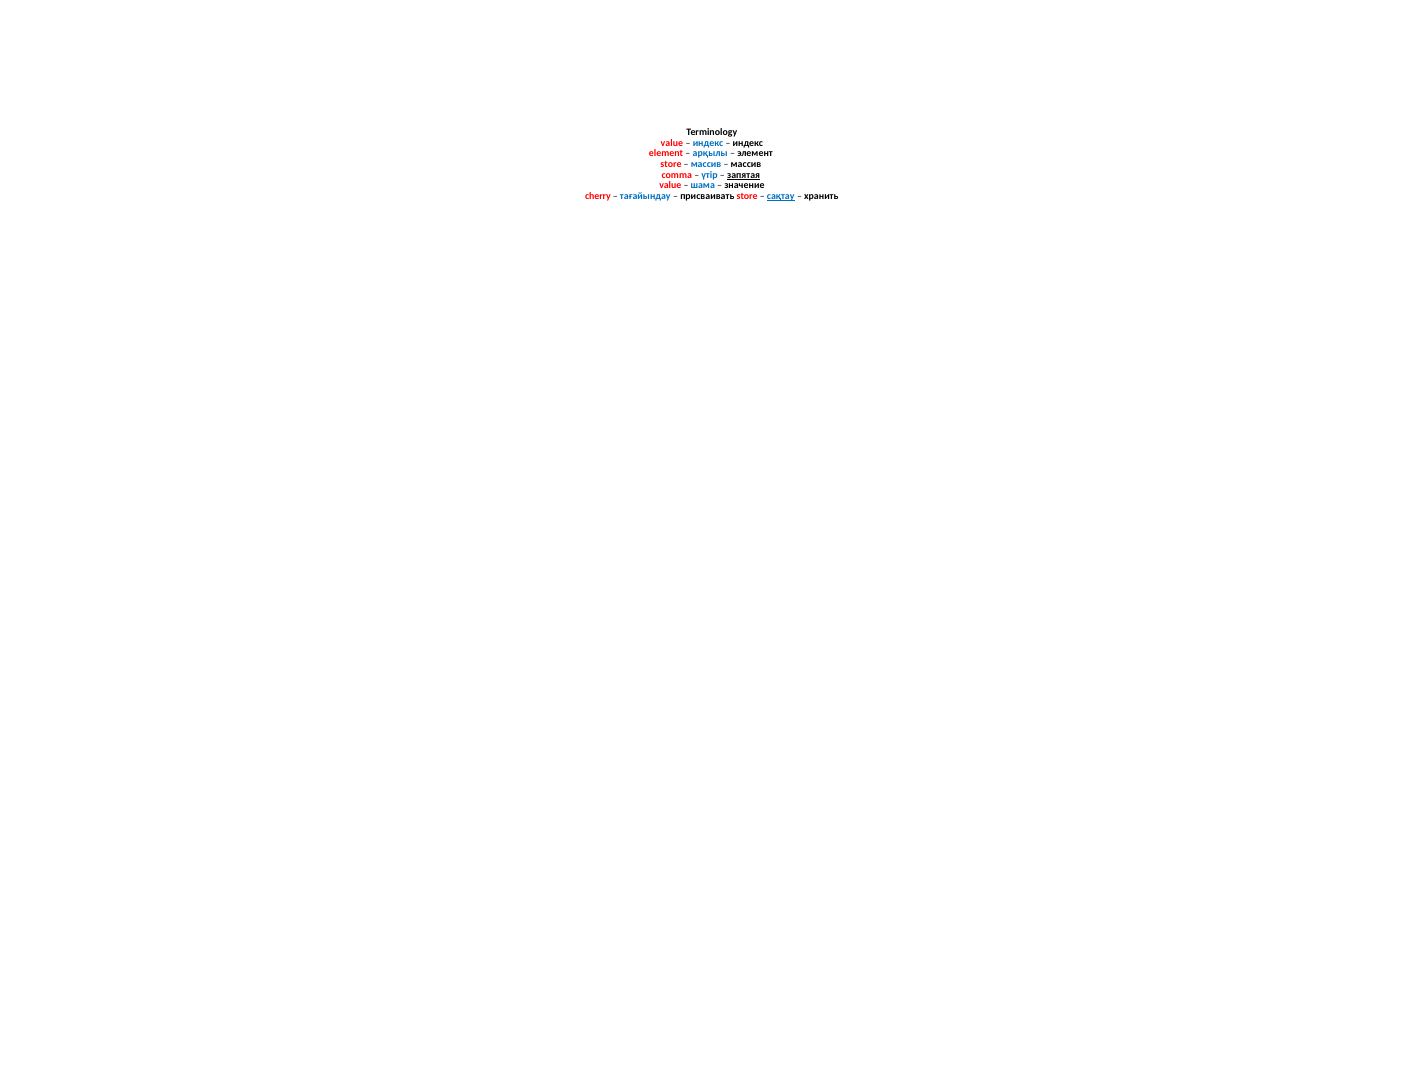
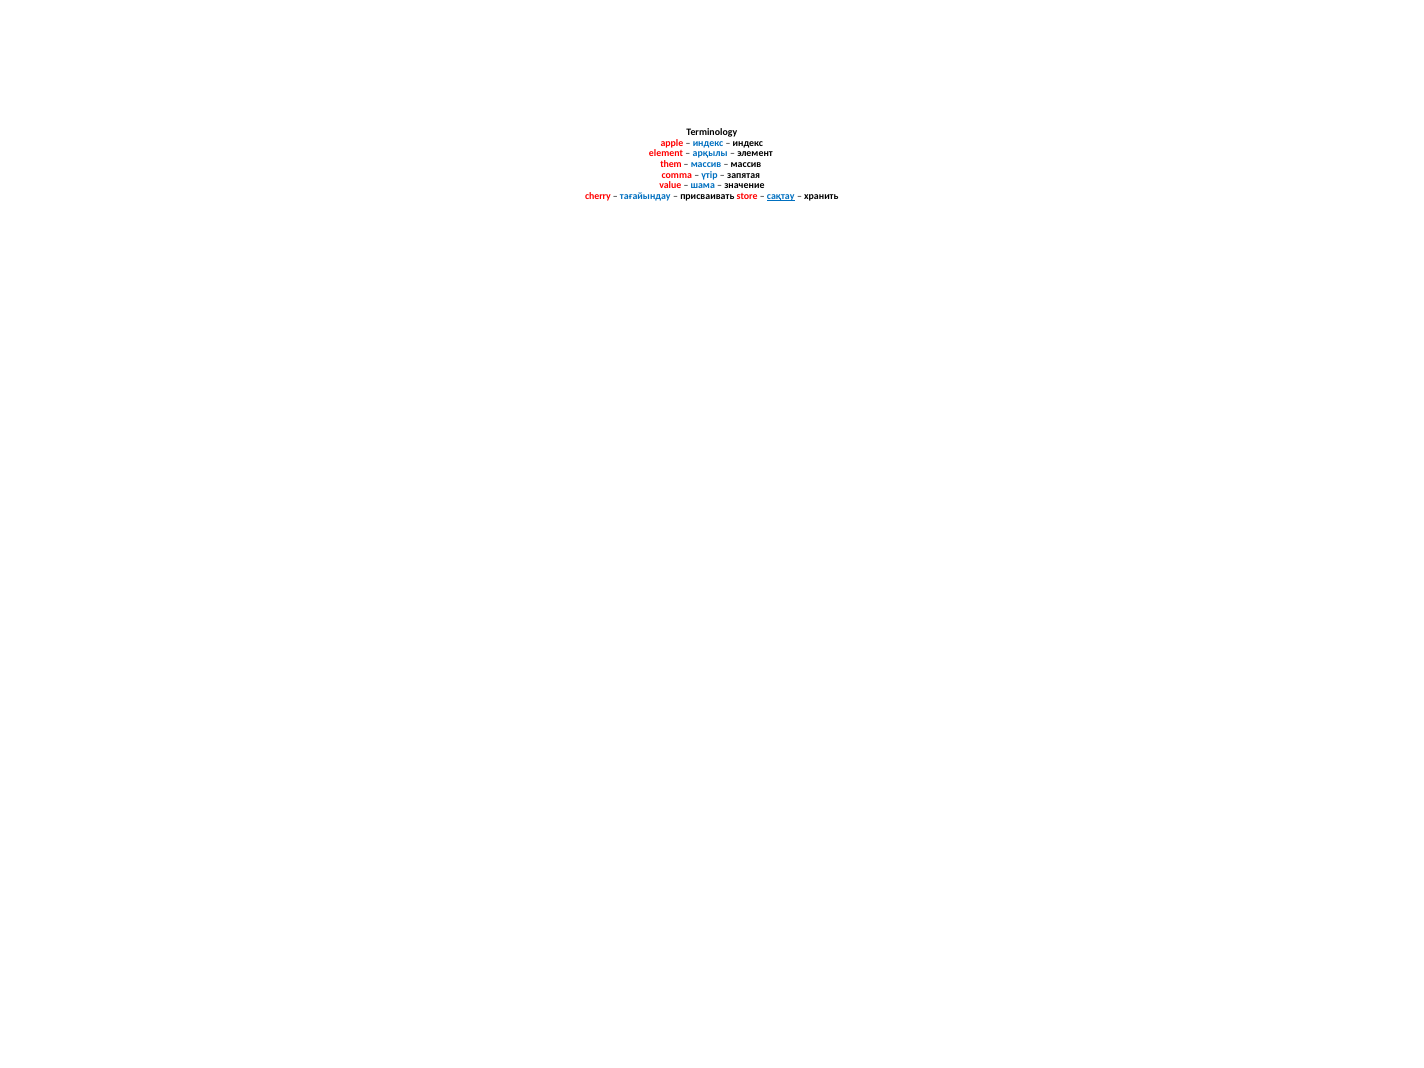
value: value -> apple (672, 143)
store: store -> them (671, 164)
запятая underline: present -> none (744, 175)
